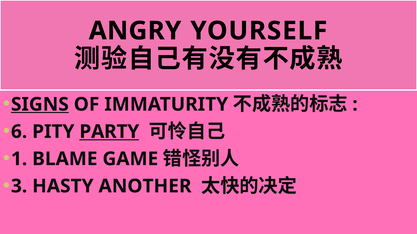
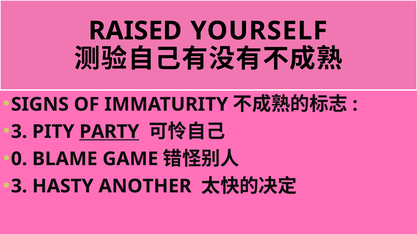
ANGRY: ANGRY -> RAISED (135, 31)
SIGNS underline: present -> none (40, 105)
6: 6 -> 3 (19, 132)
1: 1 -> 0 (19, 159)
